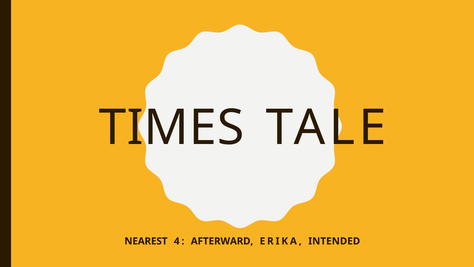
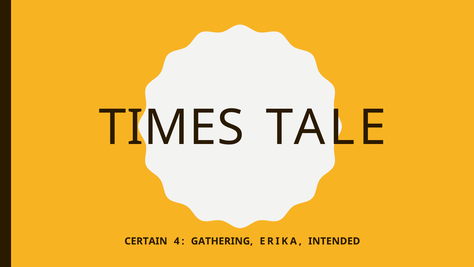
NEAREST: NEAREST -> CERTAIN (146, 241)
AFTERWARD: AFTERWARD -> GATHERING (222, 241)
